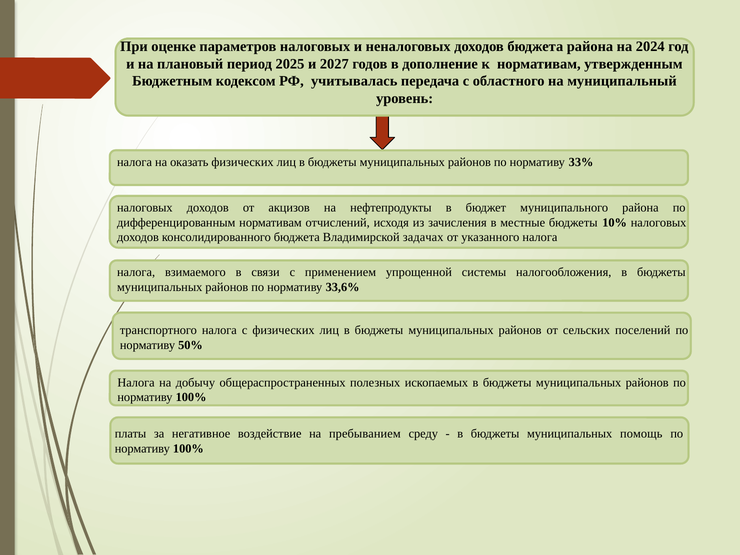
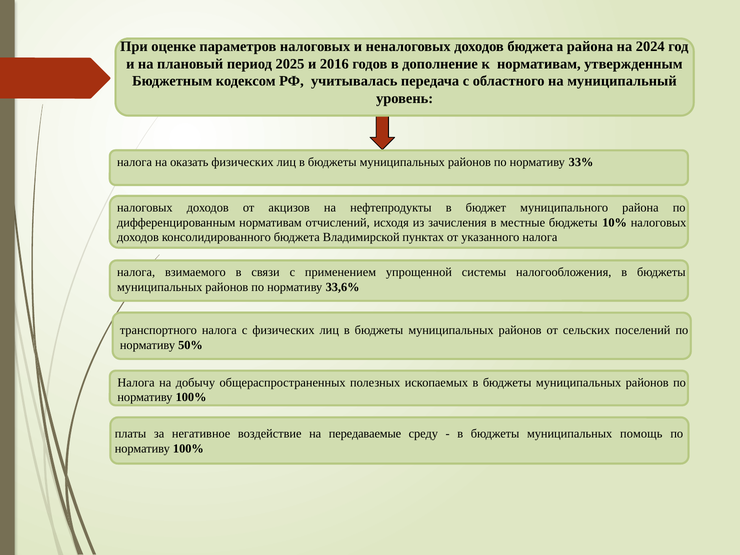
2027: 2027 -> 2016 (334, 64)
задачах: задачах -> пунктах (423, 237)
пребыванием: пребыванием -> передаваемые (365, 434)
